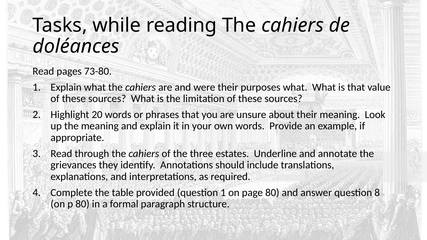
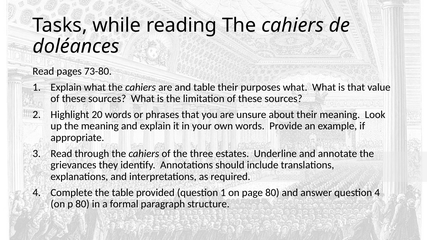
and were: were -> table (204, 87)
question 8: 8 -> 4 (377, 193)
